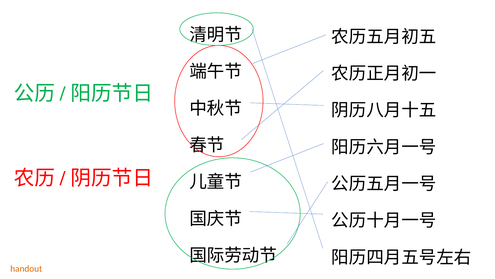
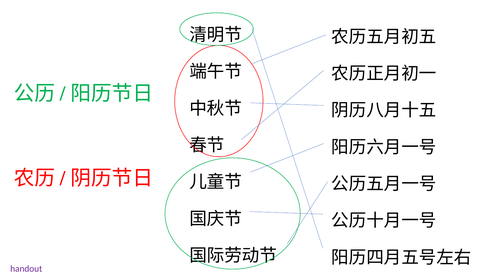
handout colour: orange -> purple (26, 268)
